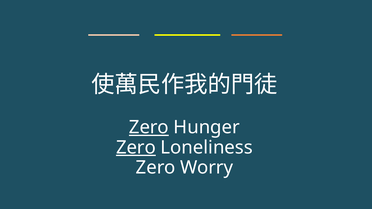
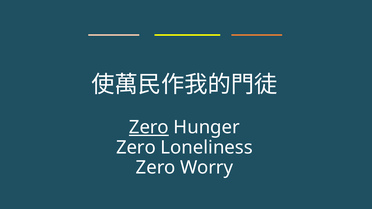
Zero underline: present -> none (136, 148)
